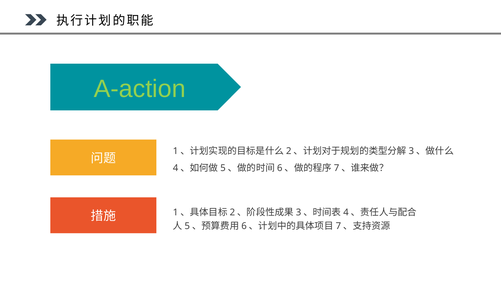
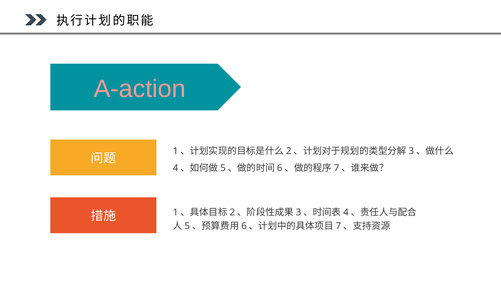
A-action colour: light green -> pink (140, 89)
